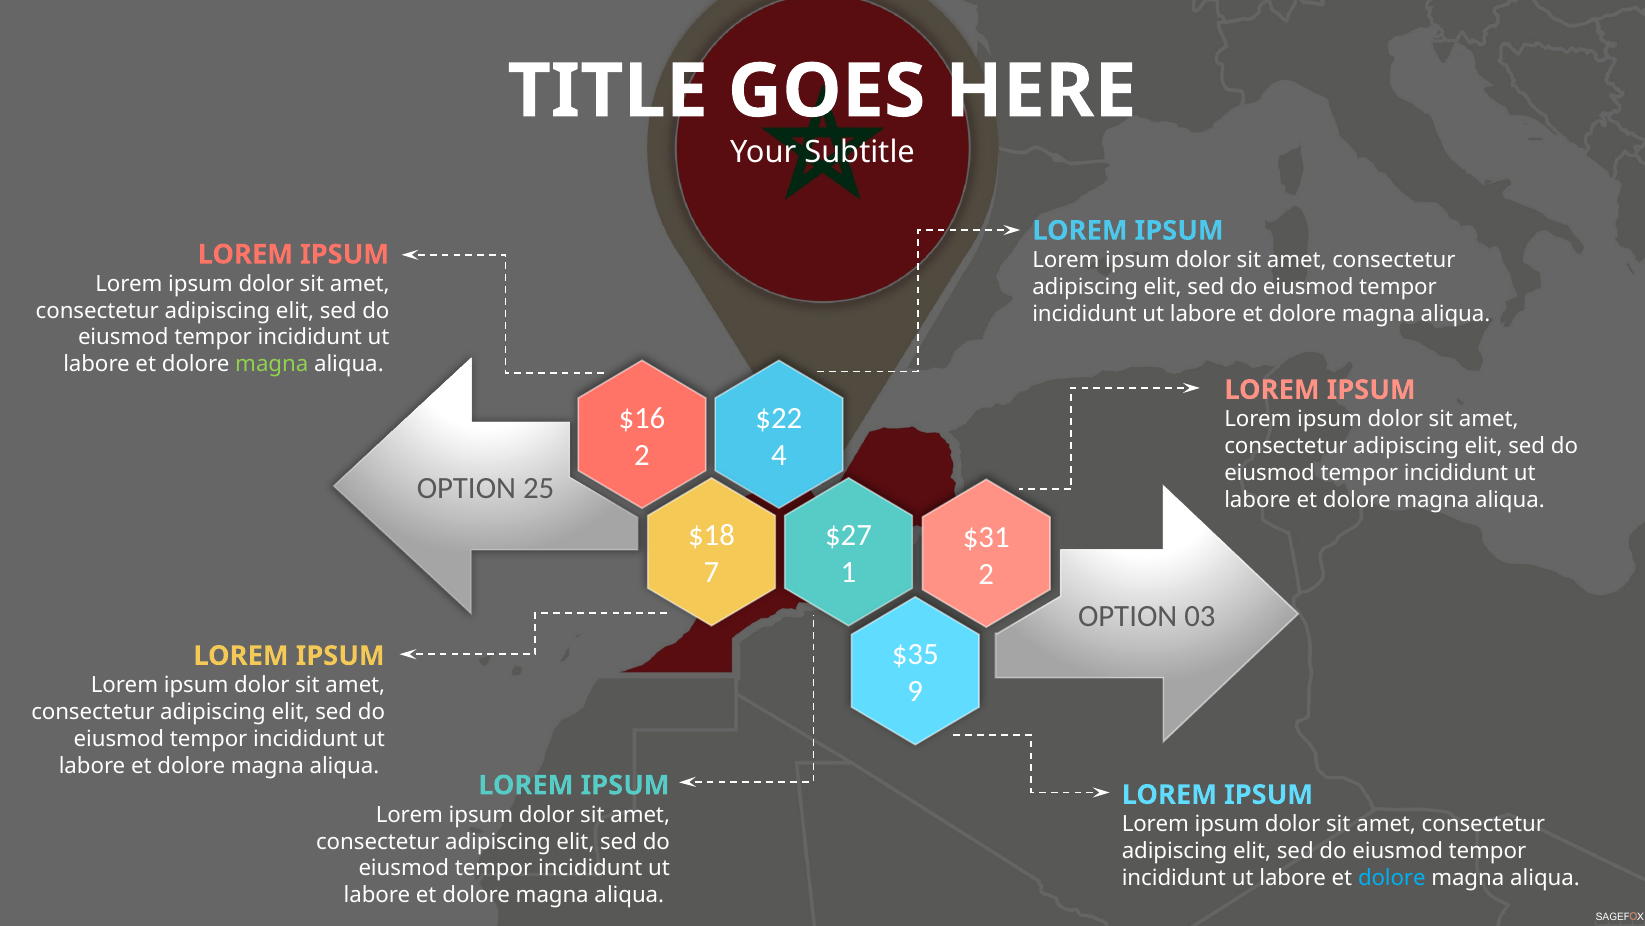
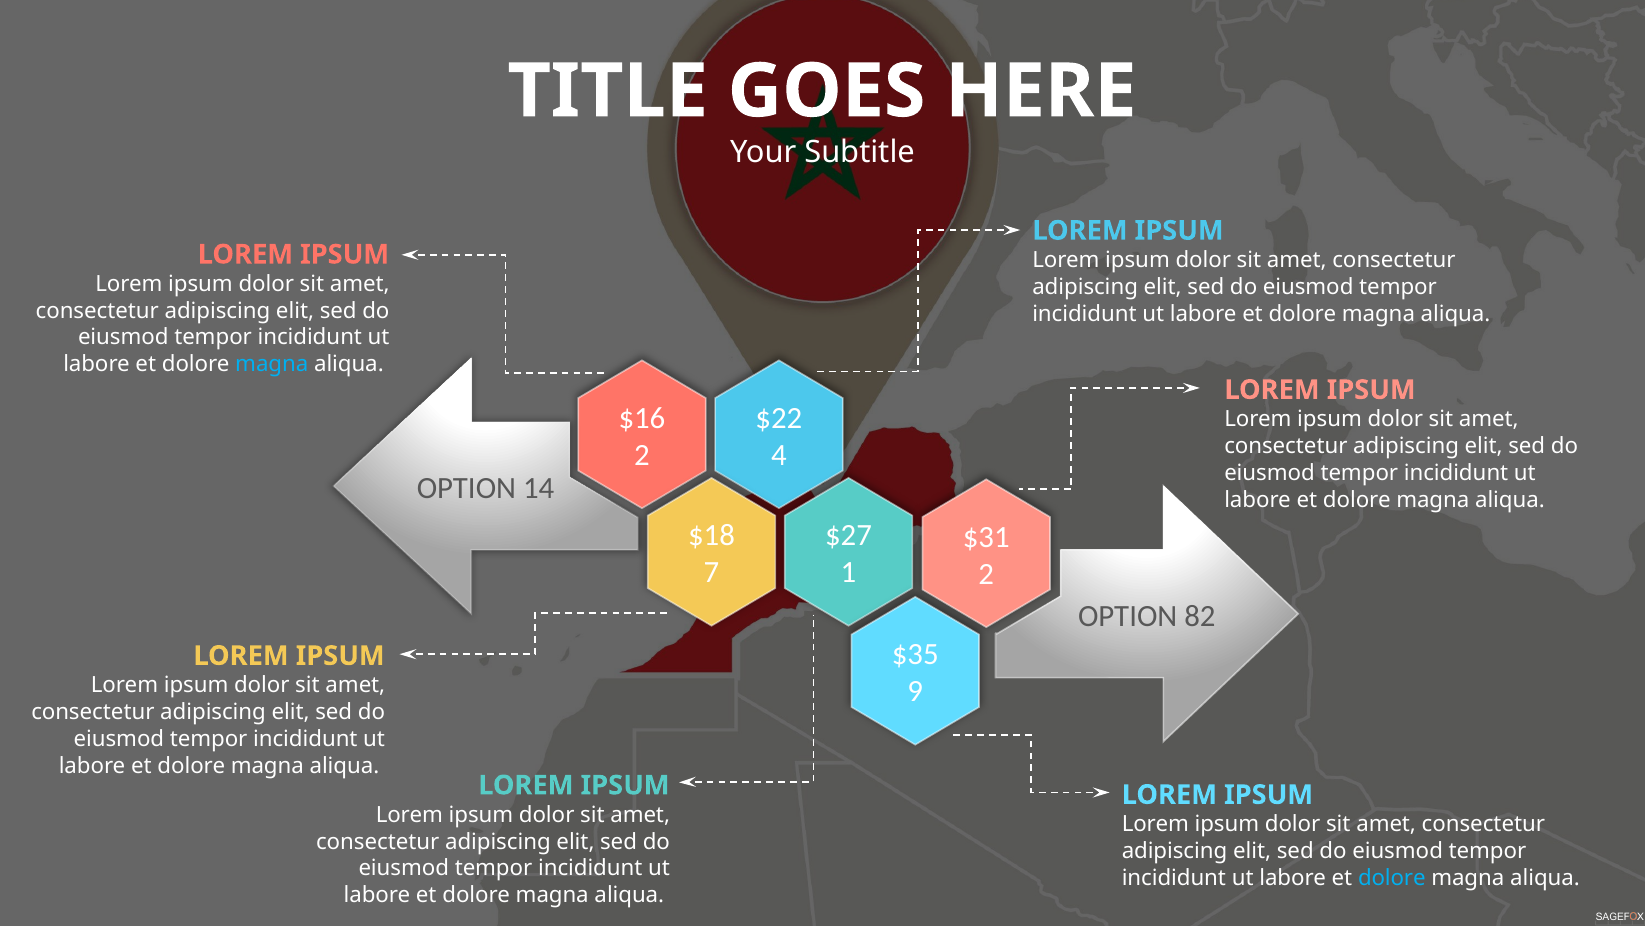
magna colour: light green -> light blue (272, 364)
25: 25 -> 14 (539, 488)
03: 03 -> 82 (1200, 615)
